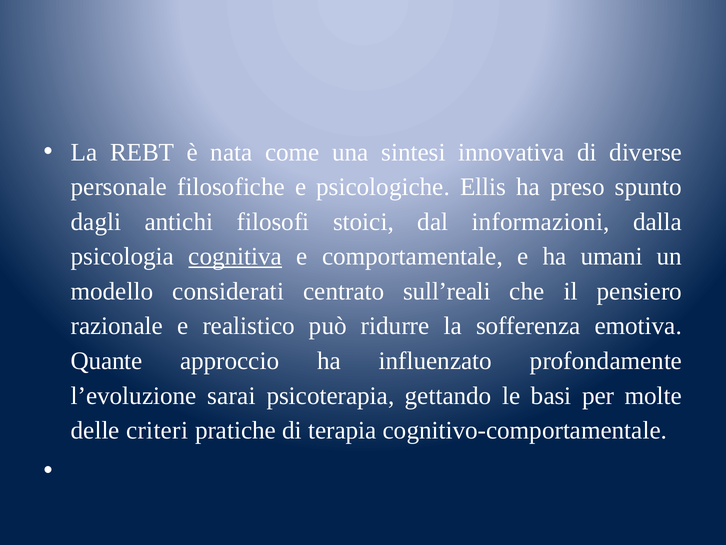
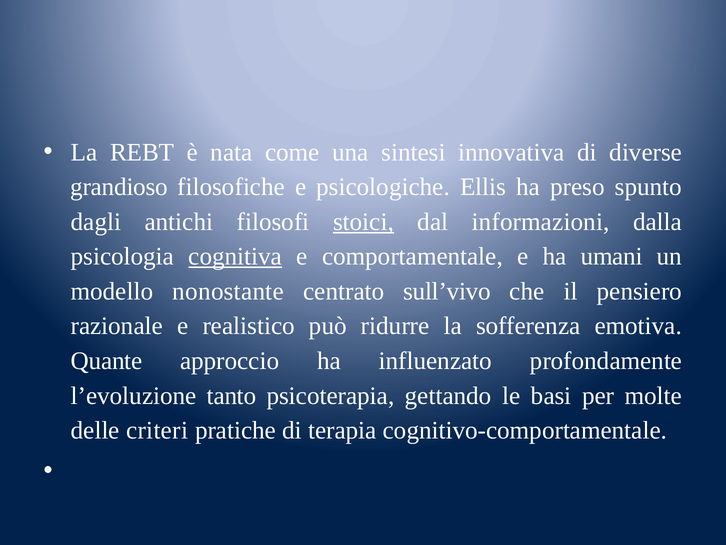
personale: personale -> grandioso (119, 187)
stoici underline: none -> present (363, 222)
considerati: considerati -> nonostante (228, 291)
sull’reali: sull’reali -> sull’vivo (447, 291)
sarai: sarai -> tanto (232, 395)
